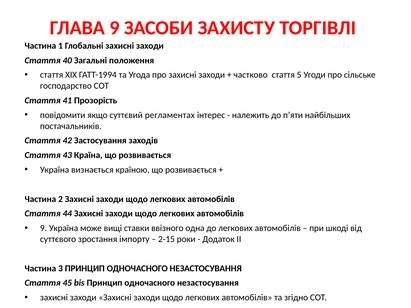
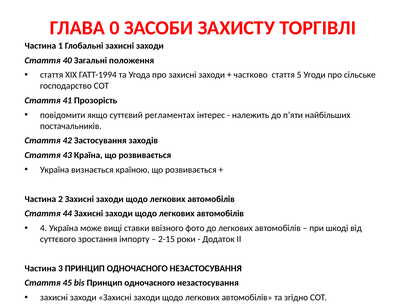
ГЛАВА 9: 9 -> 0 (114, 28)
9: 9 -> 4 (44, 228)
одна: одна -> фото (195, 228)
